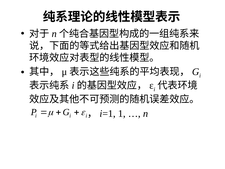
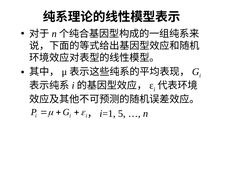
1: 1 -> 5 (122, 113)
